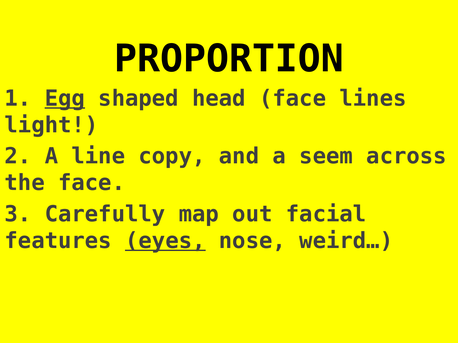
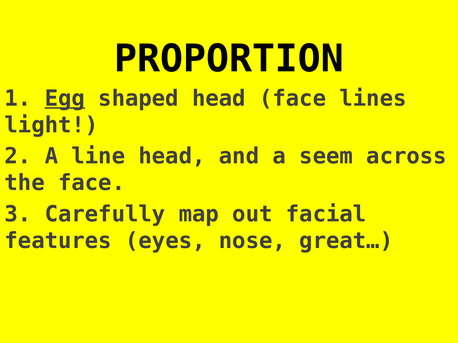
line copy: copy -> head (172, 157)
eyes underline: present -> none (165, 241)
weird…: weird… -> great… (346, 241)
